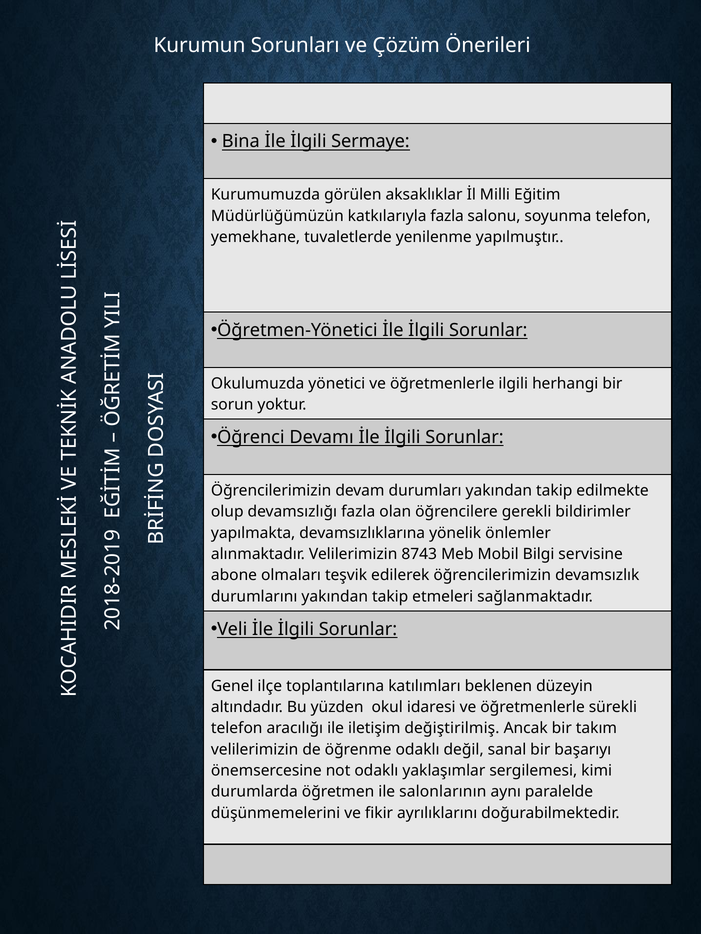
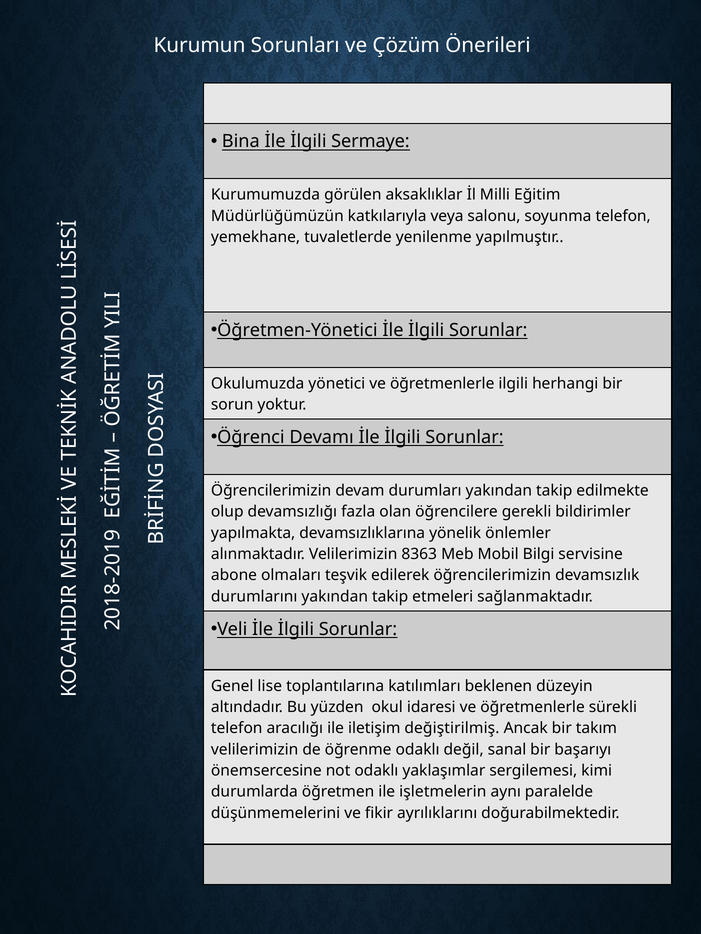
katkılarıyla fazla: fazla -> veya (447, 216)
8743: 8743 -> 8363 (419, 555)
ilçe: ilçe -> lise (270, 686)
salonlarının: salonlarının -> işletmelerin (443, 792)
